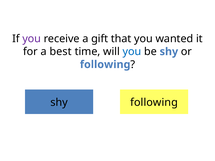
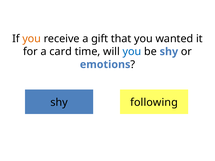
you colour: purple -> orange (32, 39)
best: best -> card (61, 52)
following: following -> emotions (105, 65)
